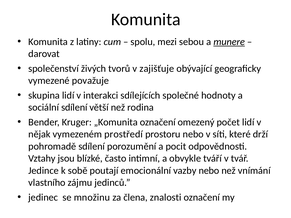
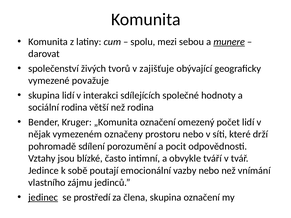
sociální sdílení: sdílení -> rodina (74, 108)
prostředí: prostředí -> označeny (124, 134)
jedinec underline: none -> present (43, 198)
množinu: množinu -> prostředí (92, 198)
člena znalosti: znalosti -> skupina (166, 198)
